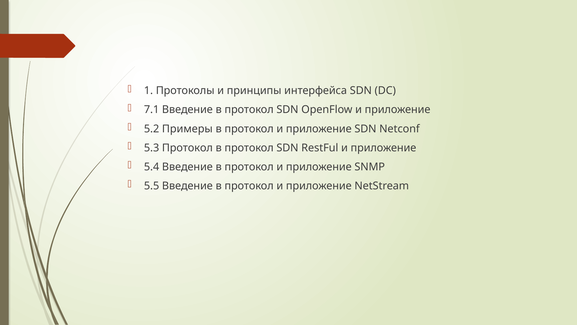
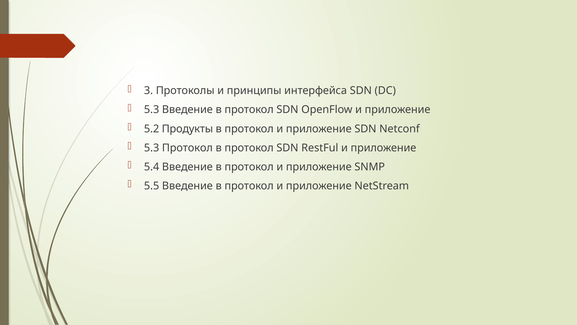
1: 1 -> 3 (148, 91)
7.1: 7.1 -> 5.3 (152, 110)
Примеры: Примеры -> Продукты (187, 129)
